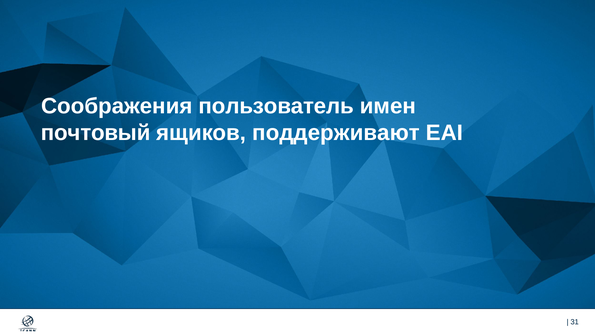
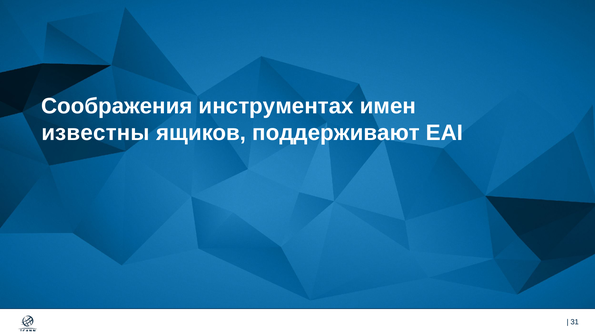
пользователь: пользователь -> инструментах (276, 106)
почтовый: почтовый -> известны (95, 133)
